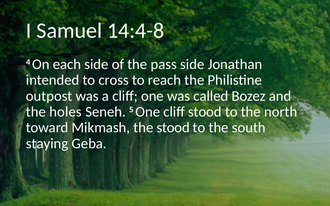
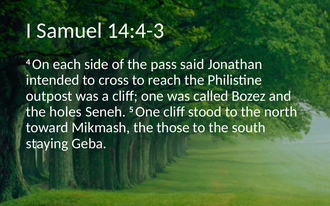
14:4-8: 14:4-8 -> 14:4-3 (136, 31)
pass side: side -> said (192, 64)
the stood: stood -> those (173, 128)
